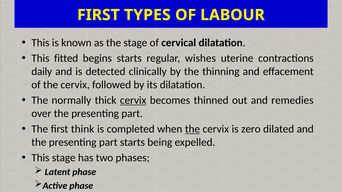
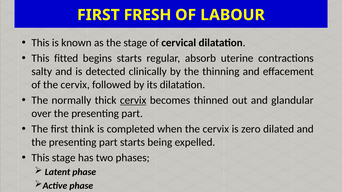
TYPES: TYPES -> FRESH (148, 15)
wishes: wishes -> absorb (200, 58)
daily: daily -> salty (42, 72)
remedies: remedies -> glandular (292, 100)
the underline: present -> none (192, 129)
